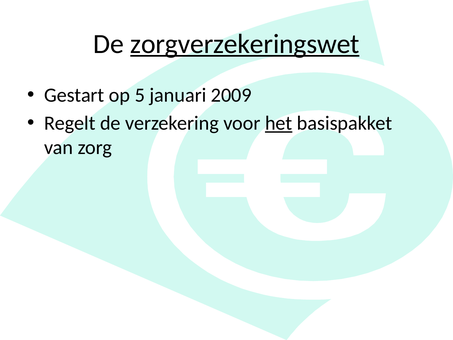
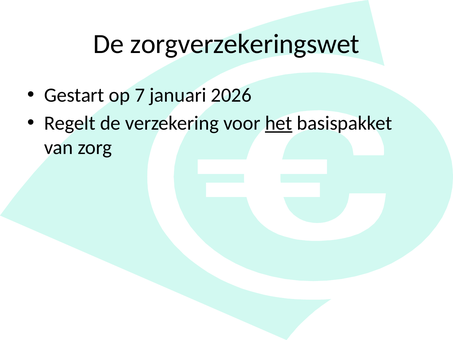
zorgverzekeringswet underline: present -> none (245, 44)
5: 5 -> 7 (140, 95)
2009: 2009 -> 2026 (231, 95)
